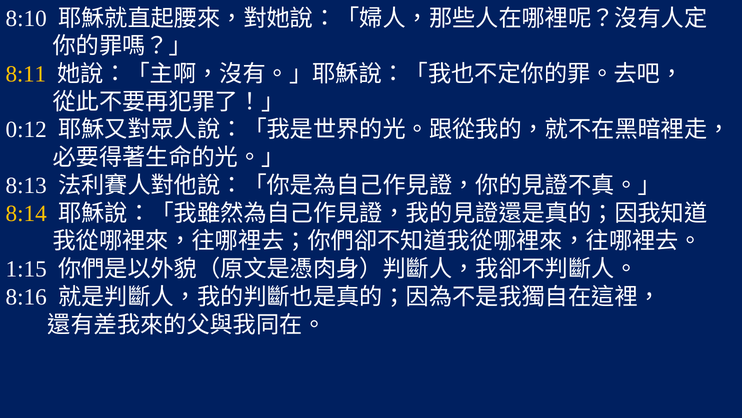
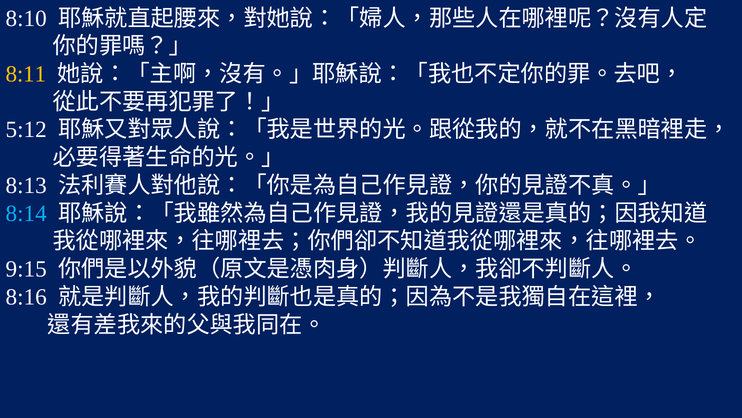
0:12: 0:12 -> 5:12 (26, 130)
8:14 colour: yellow -> light blue (26, 213)
1:15: 1:15 -> 9:15 (26, 269)
